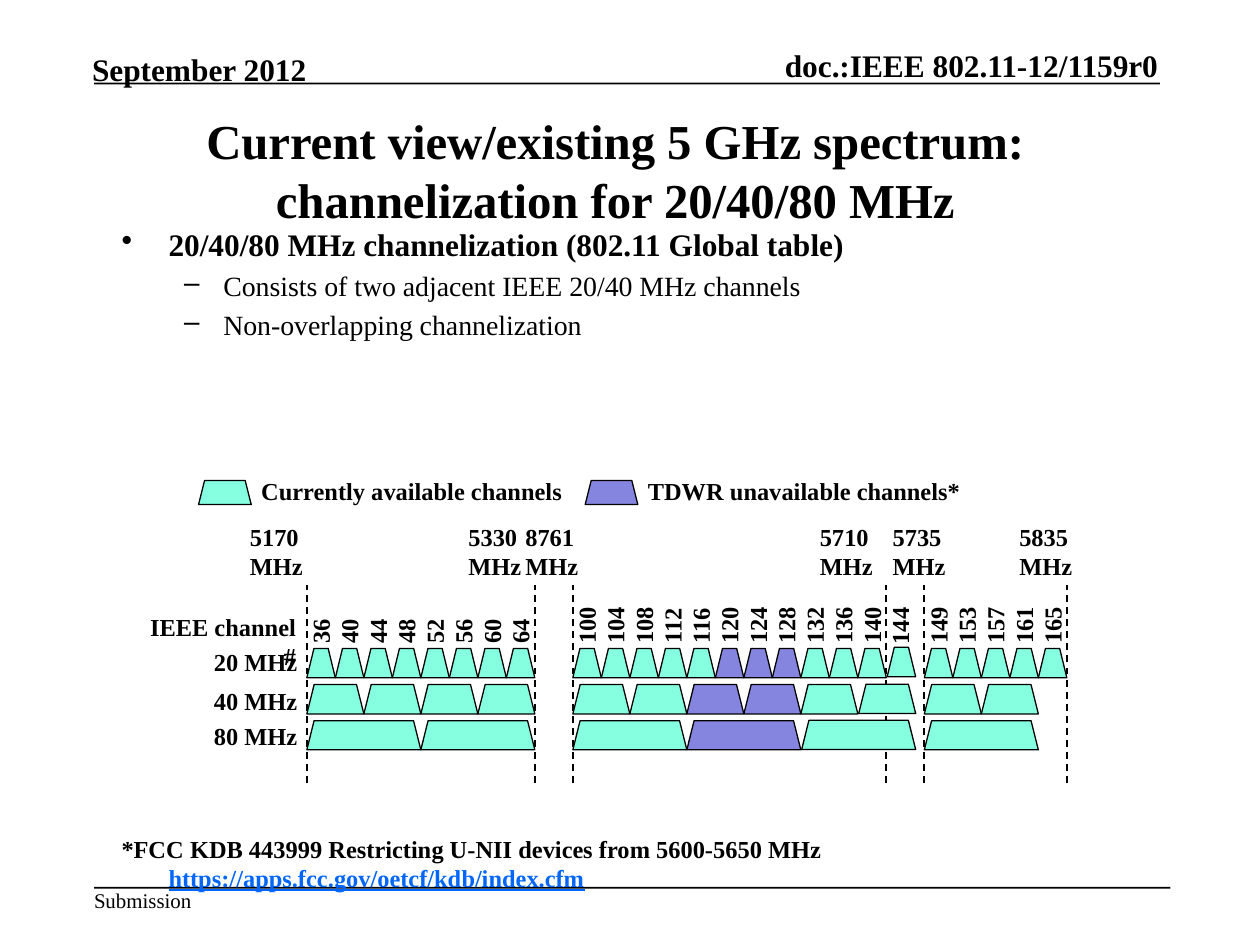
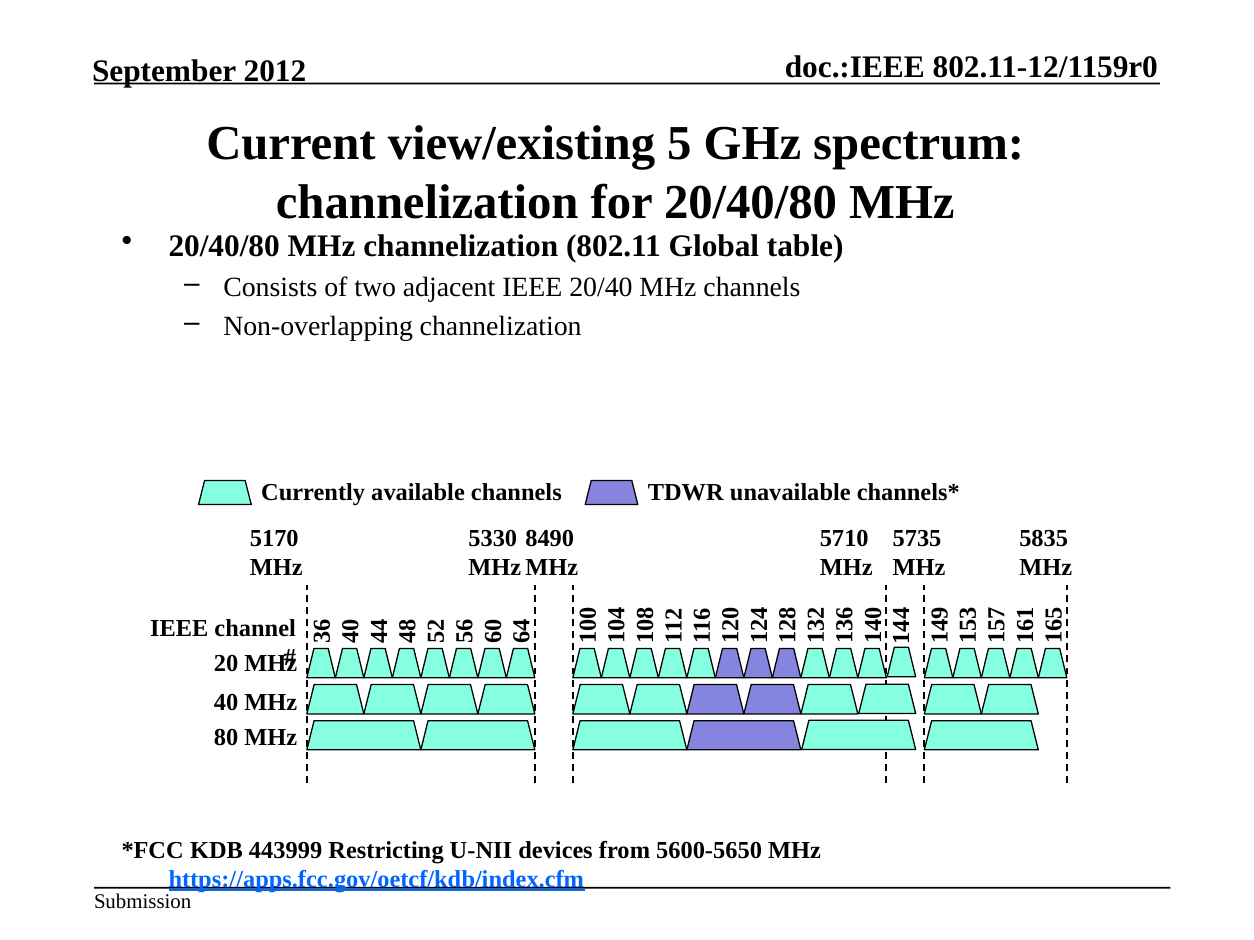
8761: 8761 -> 8490 (550, 539)
